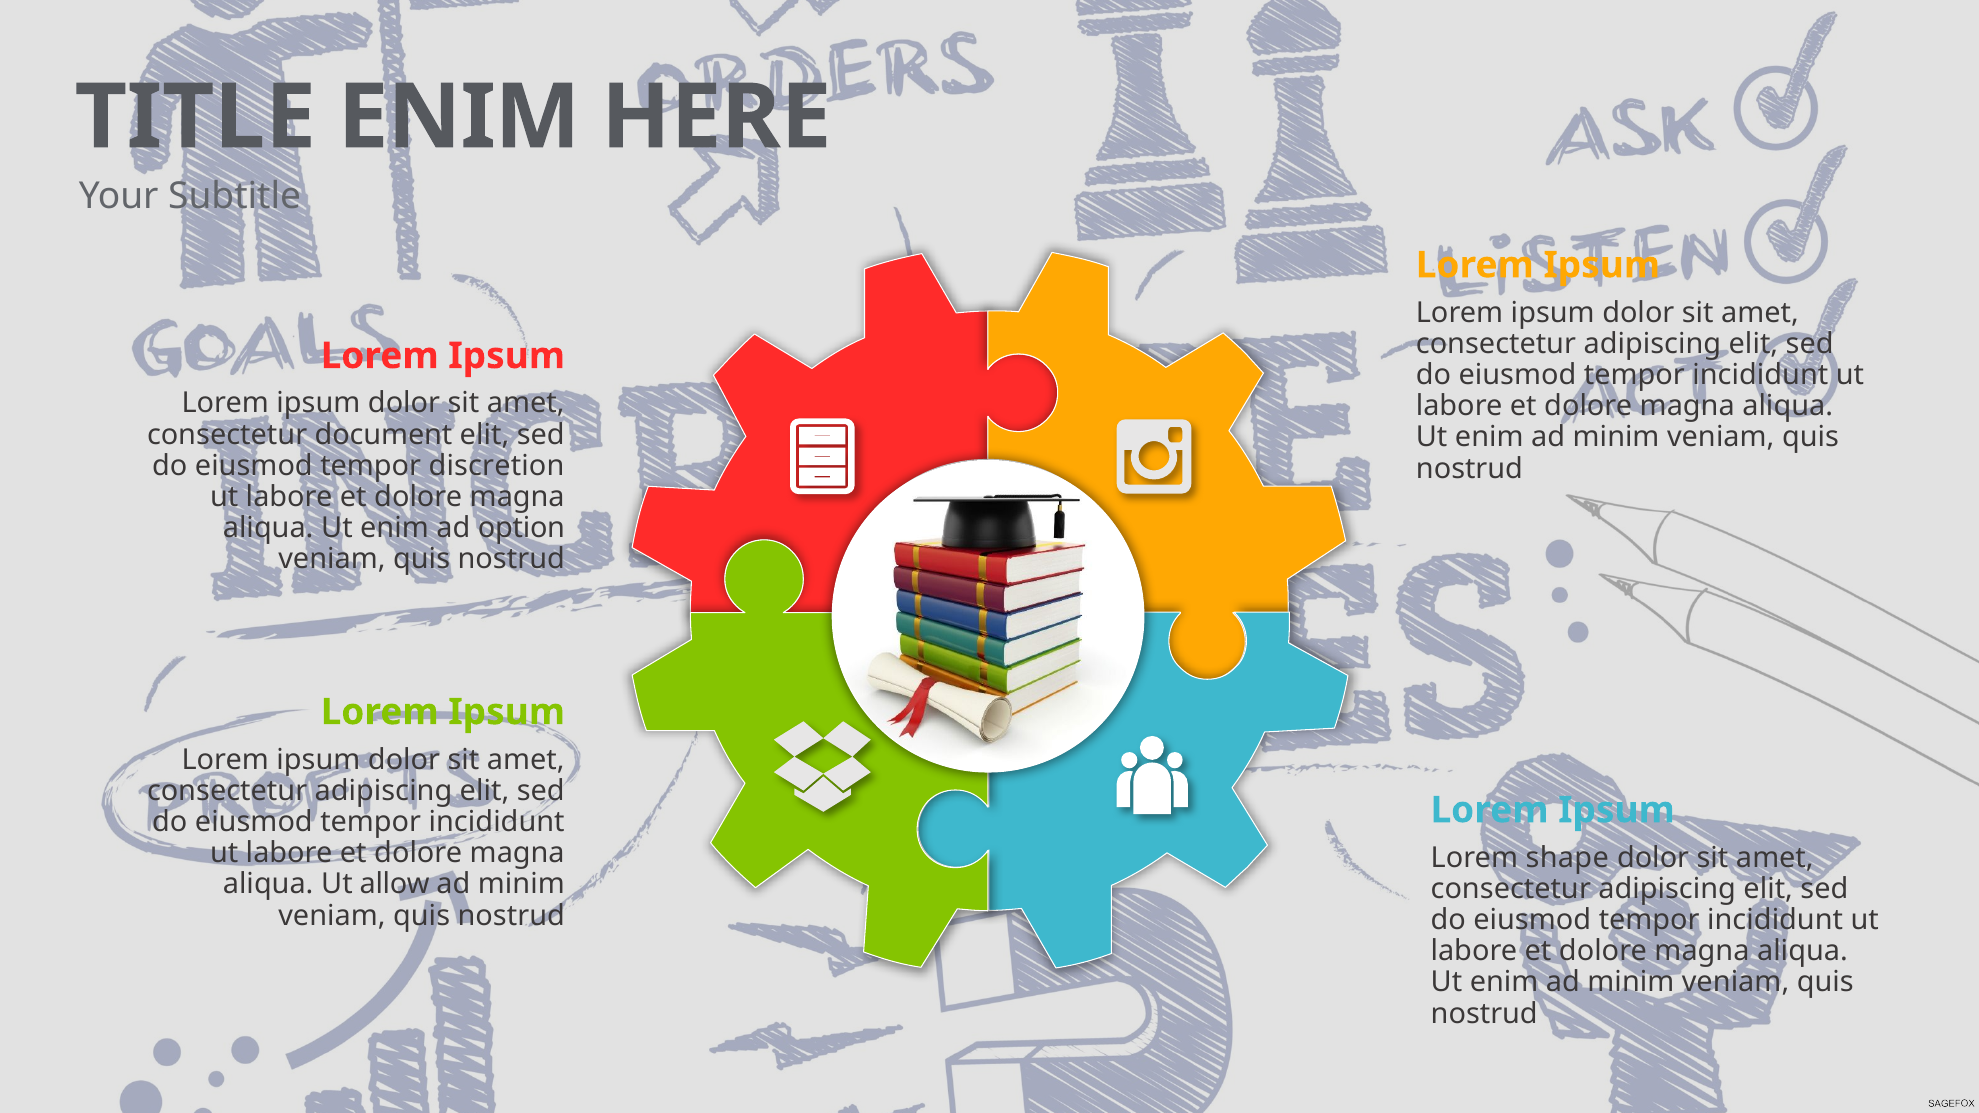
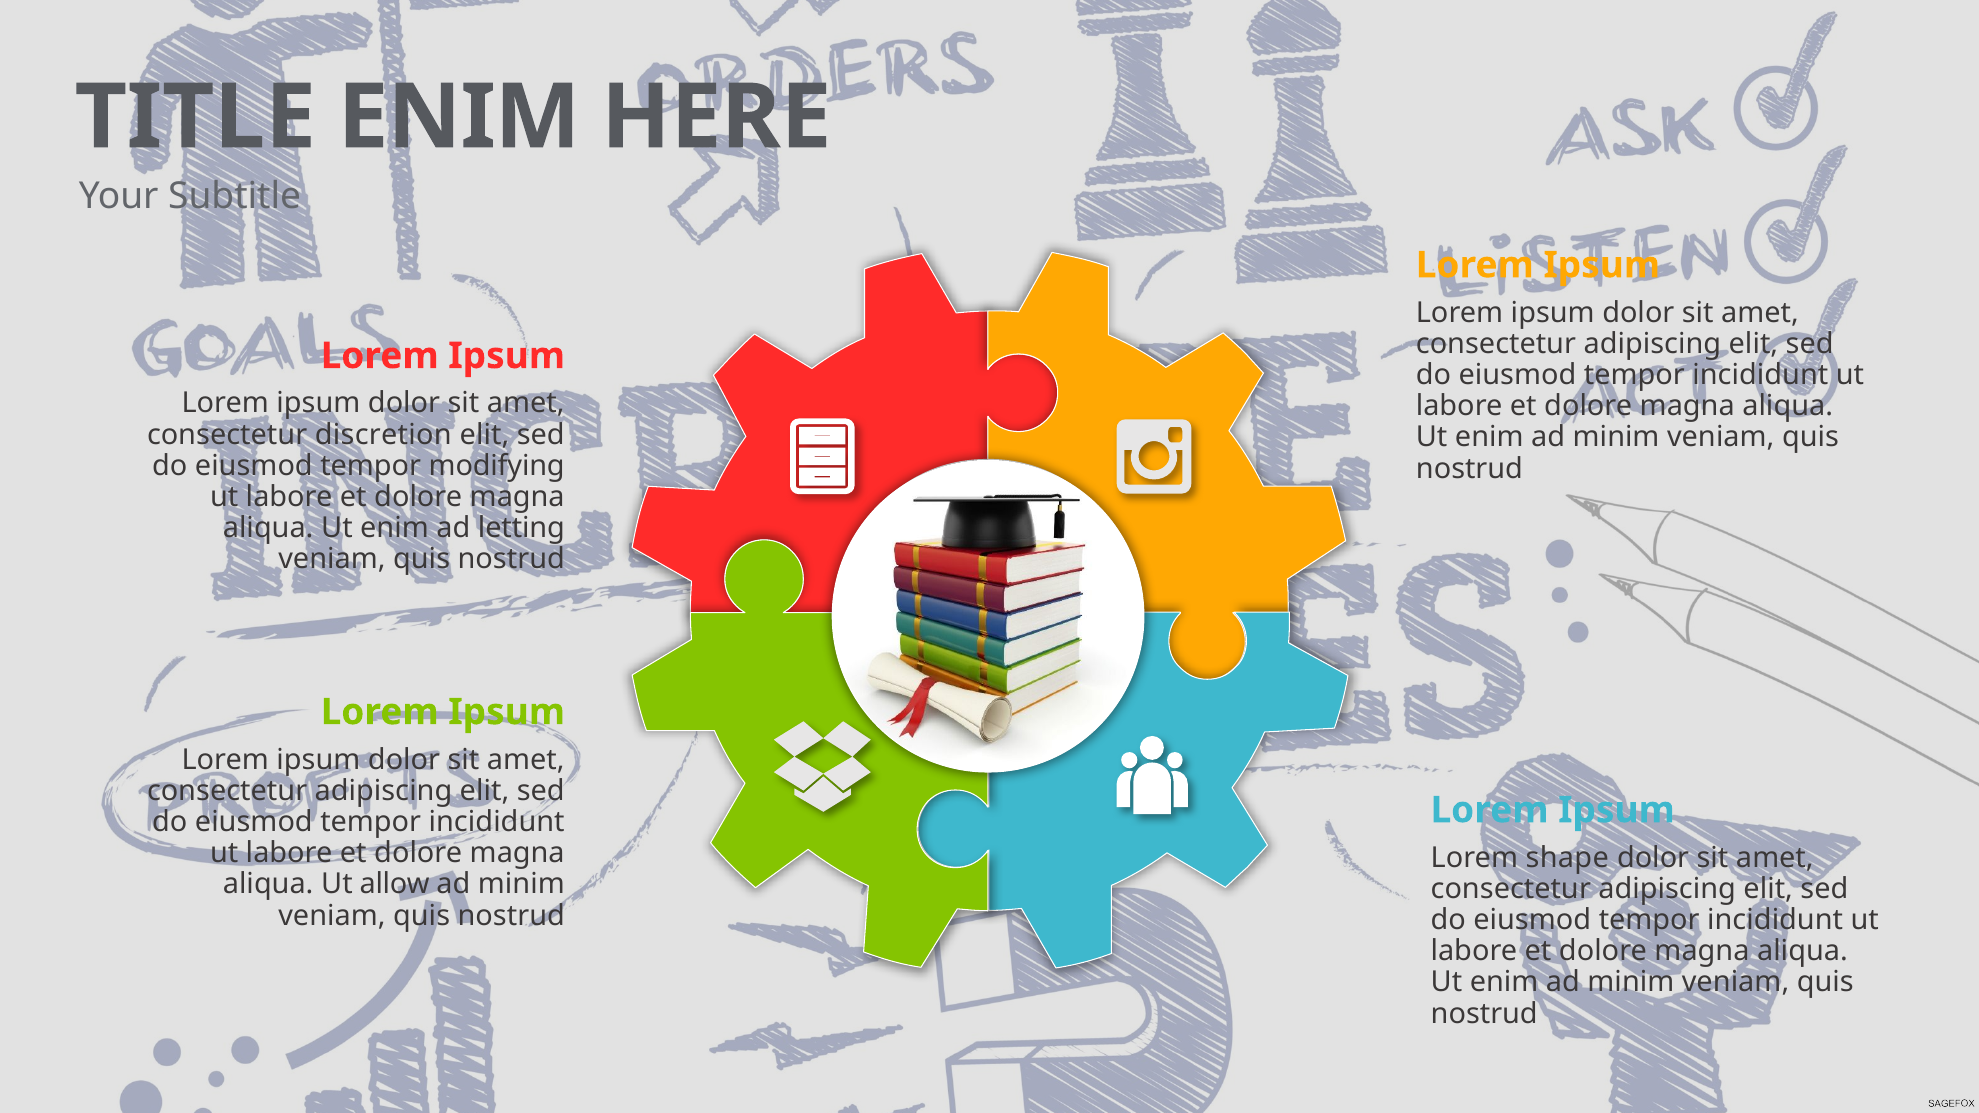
document: document -> discretion (383, 435)
discretion: discretion -> modifying (497, 466)
option: option -> letting (521, 528)
